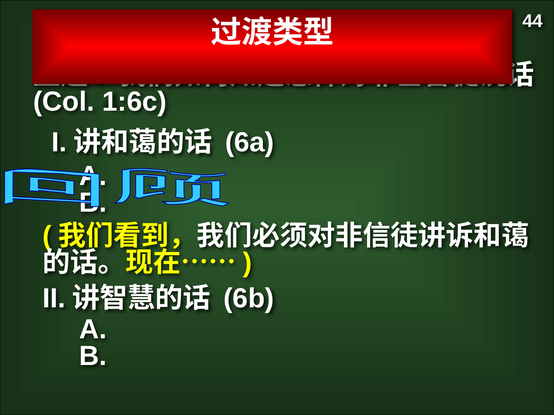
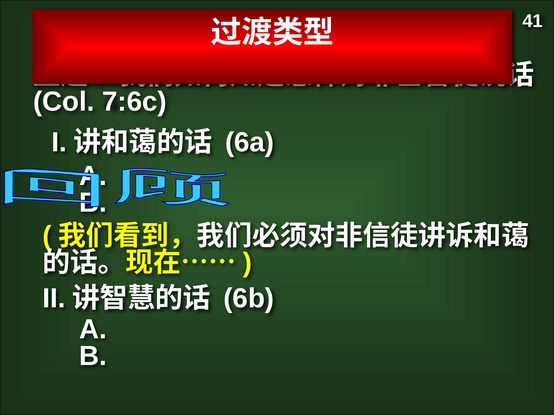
44: 44 -> 41 (533, 21)
1:6c: 1:6c -> 7:6c (135, 102)
